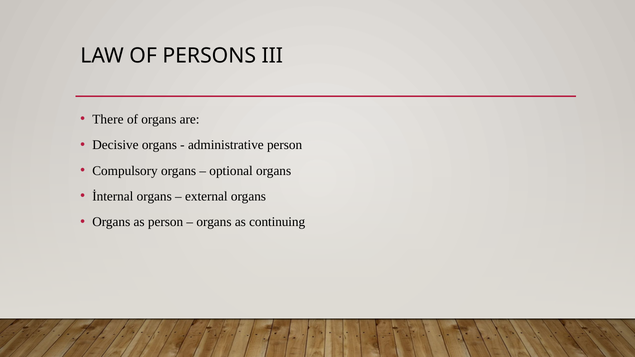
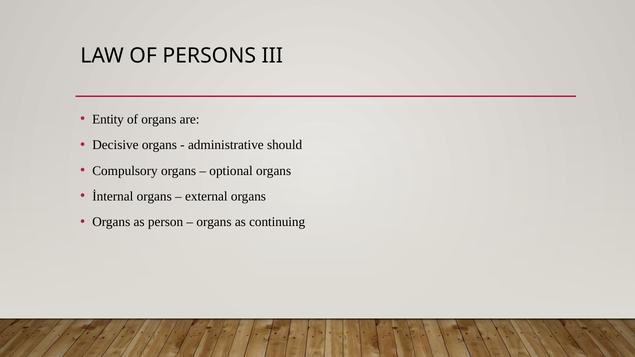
There: There -> Entity (108, 119)
administrative person: person -> should (285, 145)
